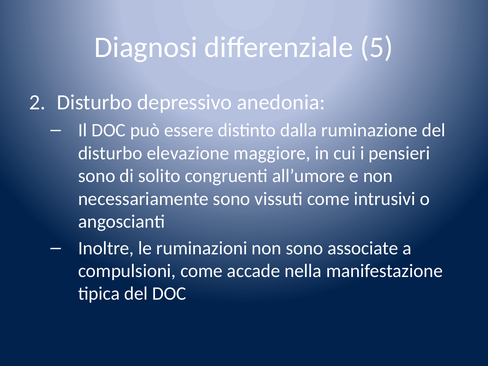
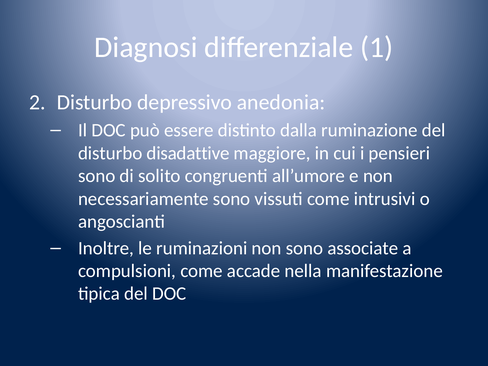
5: 5 -> 1 (377, 47)
elevazione: elevazione -> disadattive (188, 153)
